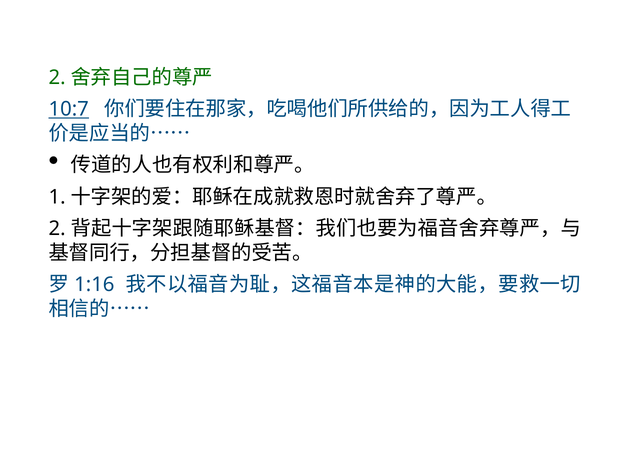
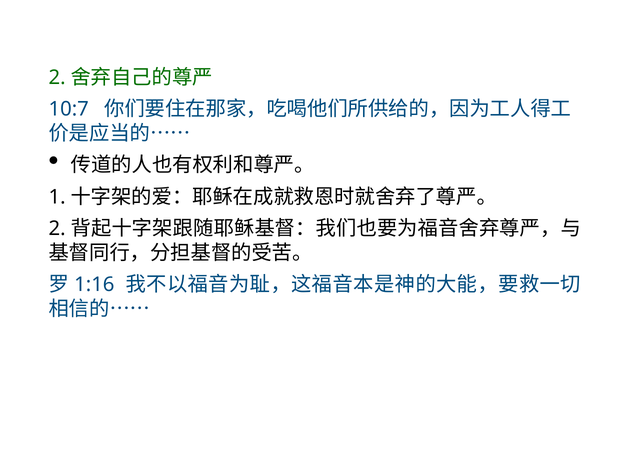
10:7 underline: present -> none (69, 109)
